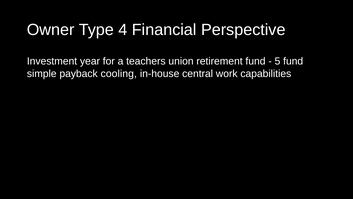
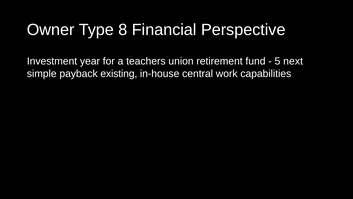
4: 4 -> 8 (123, 30)
5 fund: fund -> next (293, 61)
cooling: cooling -> existing (119, 73)
